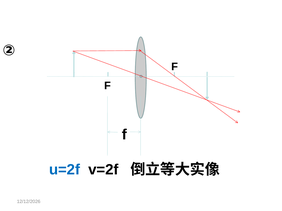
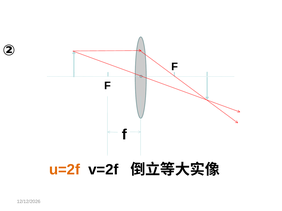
u=2f colour: blue -> orange (65, 170)
